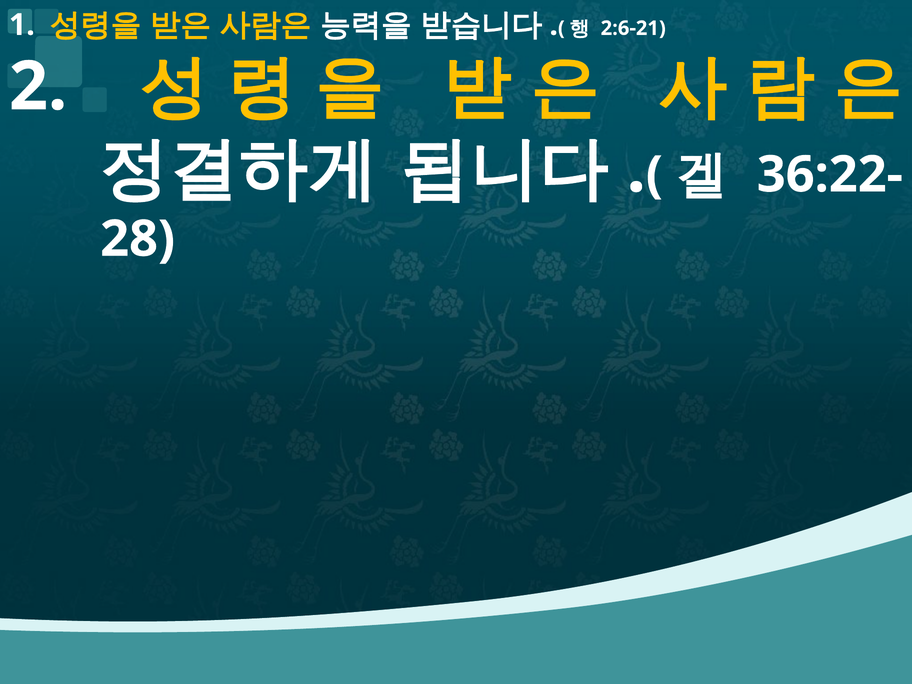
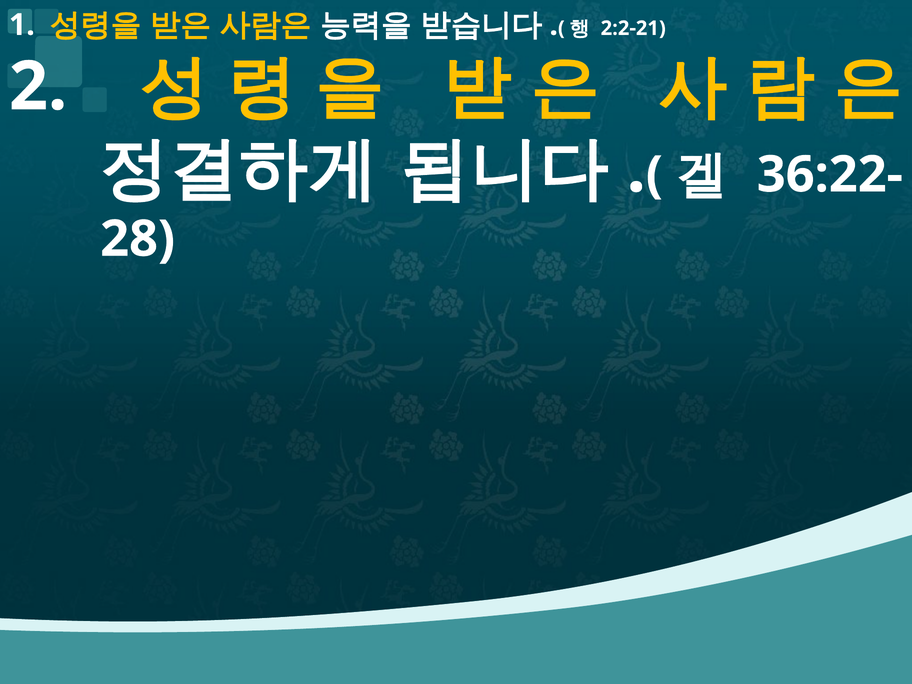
2:6-21: 2:6-21 -> 2:2-21 (633, 28)
